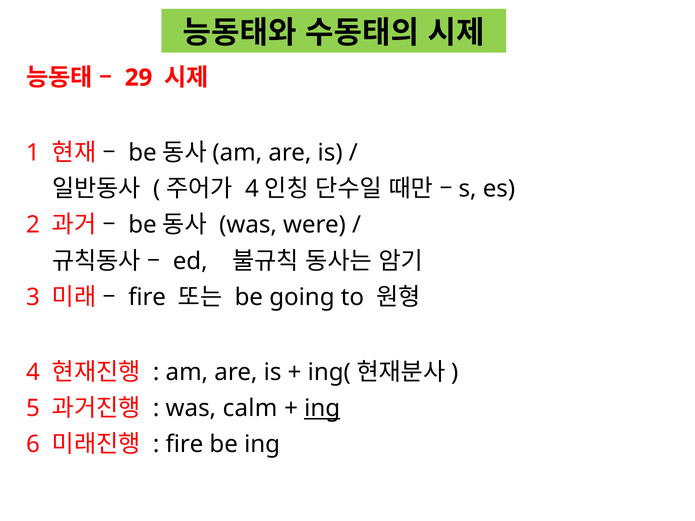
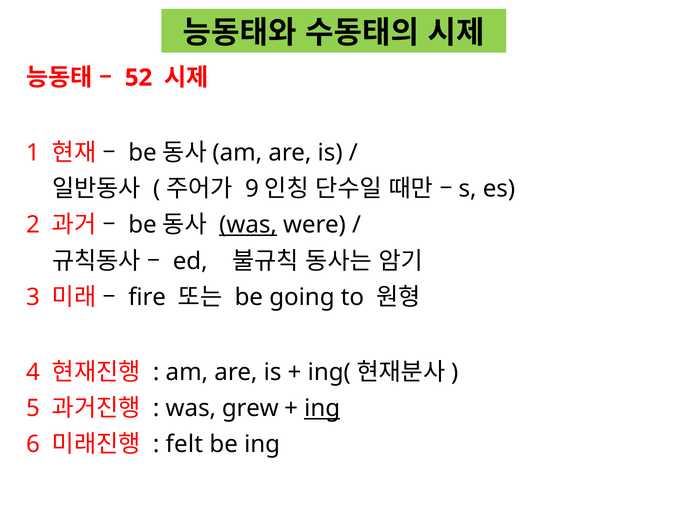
29: 29 -> 52 (139, 78)
4: 4 -> 9 (252, 189)
was underline: none -> present (248, 225)
calm: calm -> grew (250, 409)
fire: fire -> felt (184, 445)
